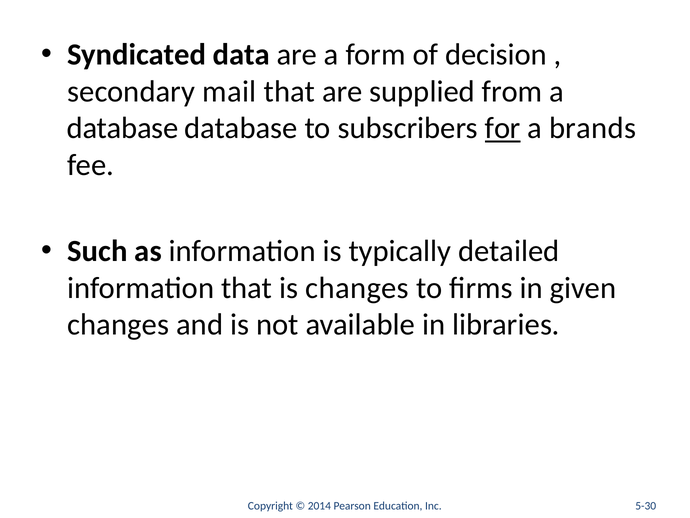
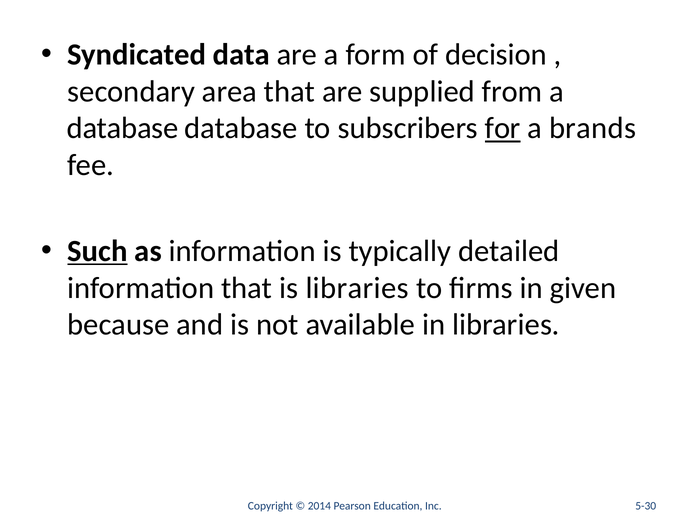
mail: mail -> area (230, 91)
Such underline: none -> present (97, 251)
is changes: changes -> libraries (357, 288)
changes: changes -> because (118, 324)
